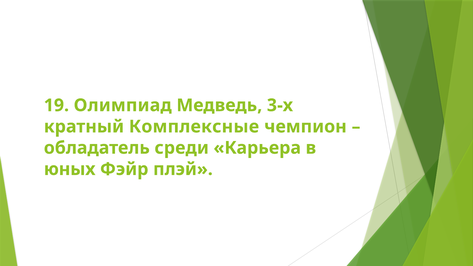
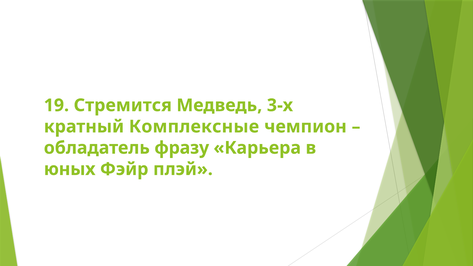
Олимпиад: Олимпиад -> Стремится (123, 105)
среди: среди -> фразу (182, 148)
